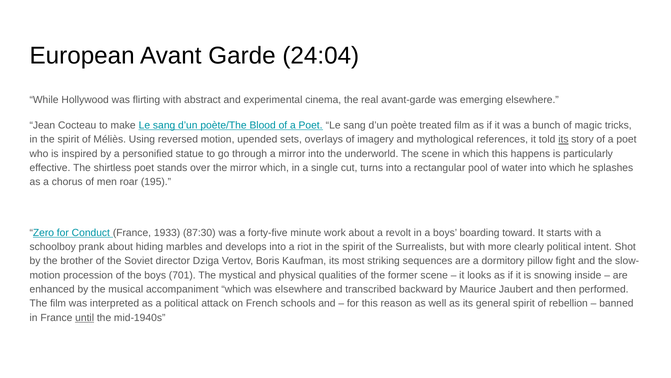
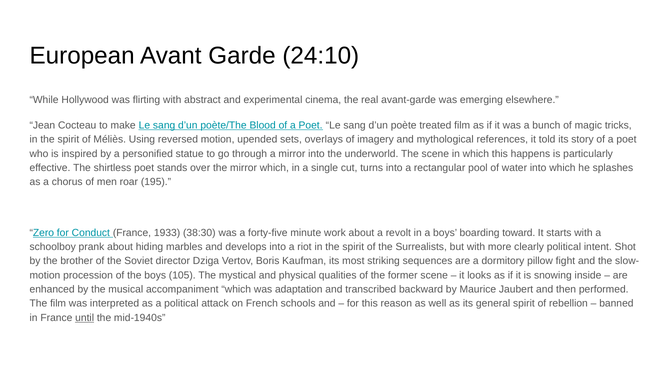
24:04: 24:04 -> 24:10 (321, 56)
its underline: present -> none (563, 139)
87:30: 87:30 -> 38:30 (199, 232)
701: 701 -> 105 (182, 275)
was elsewhere: elsewhere -> adaptation (299, 289)
